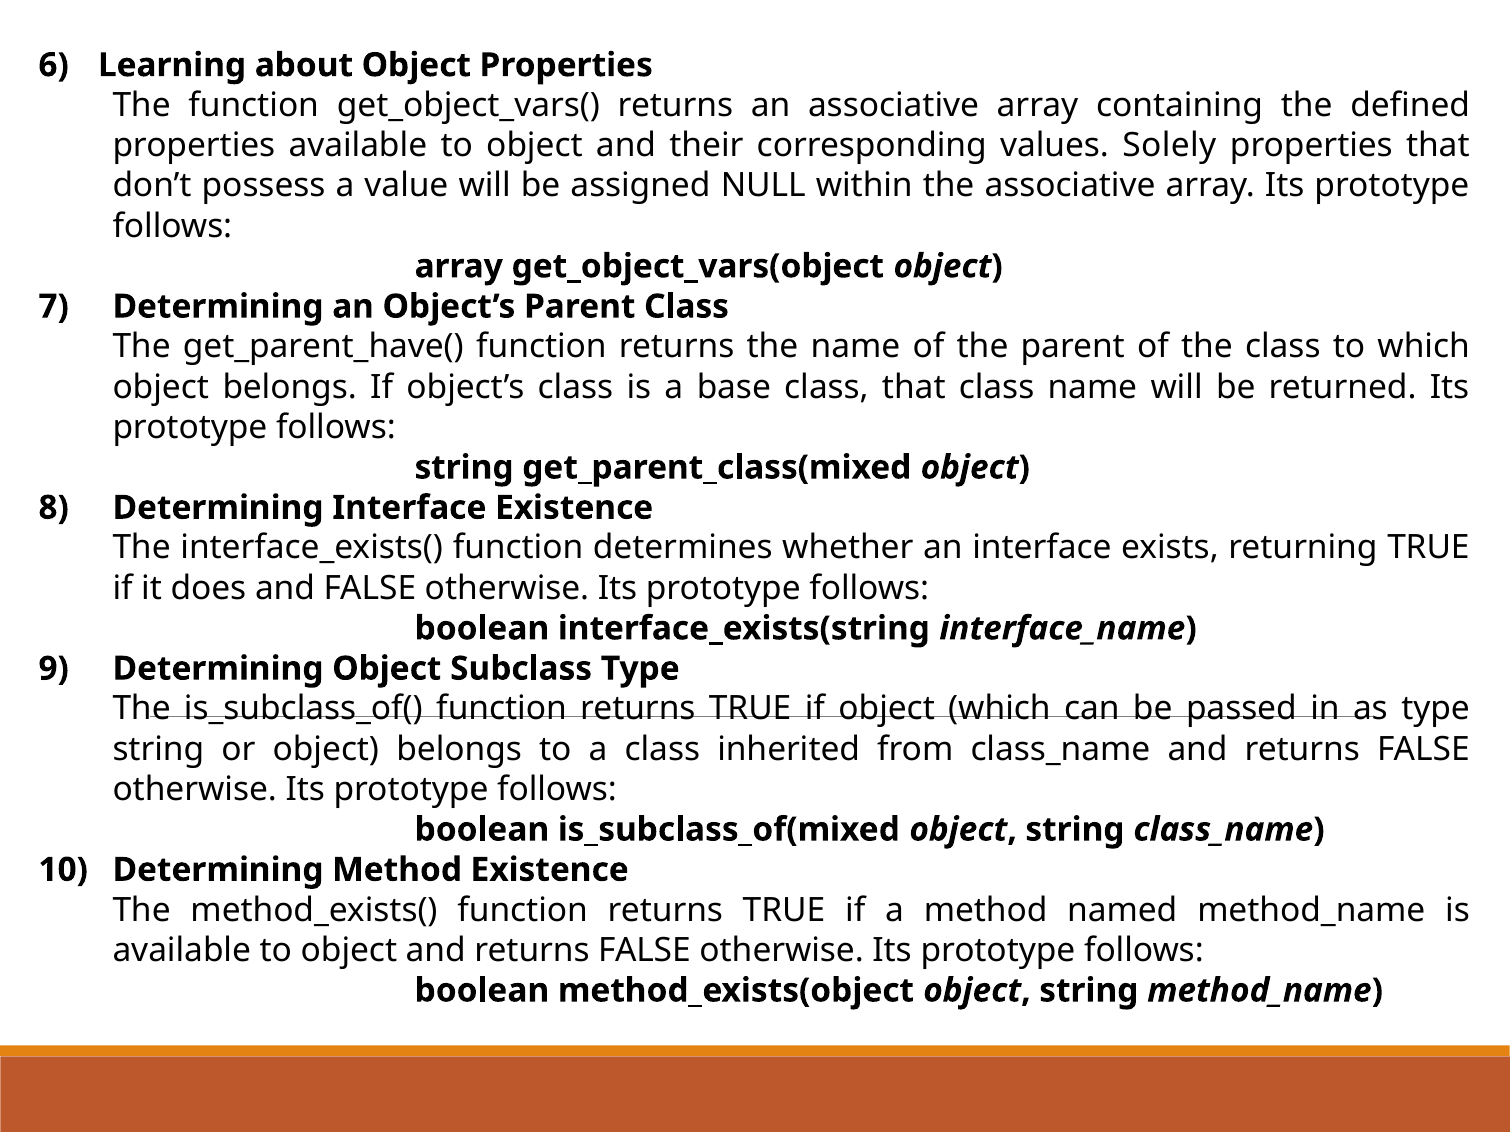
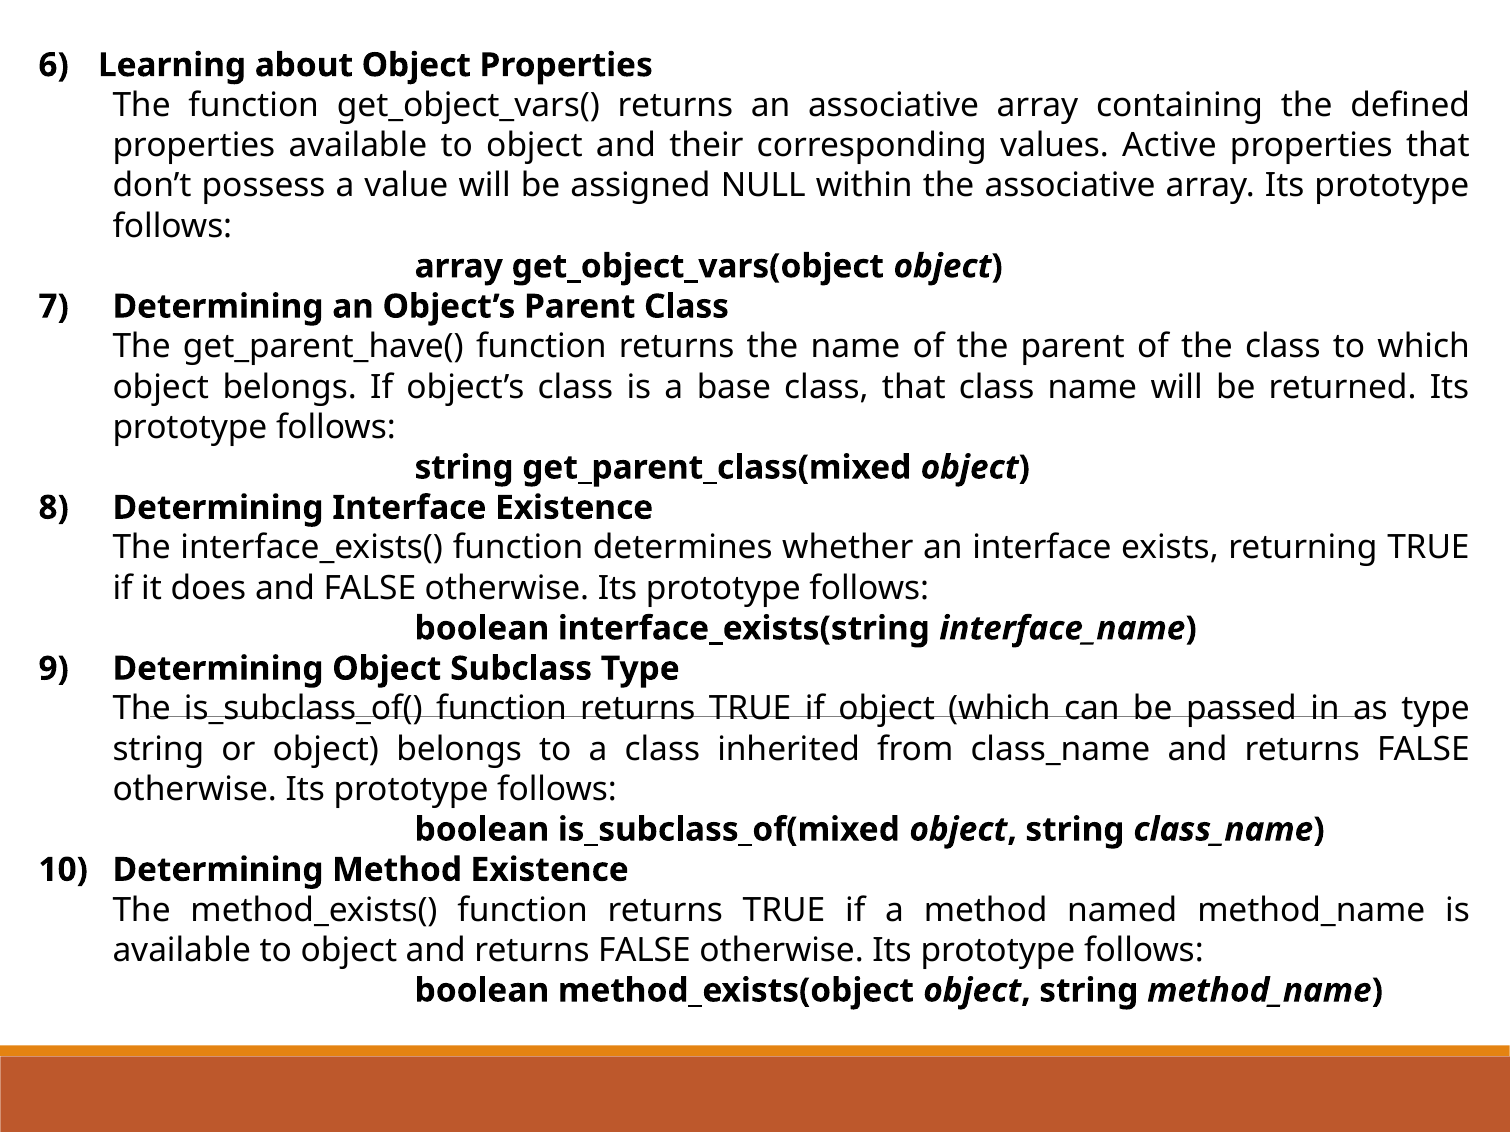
Solely: Solely -> Active (1169, 146)
